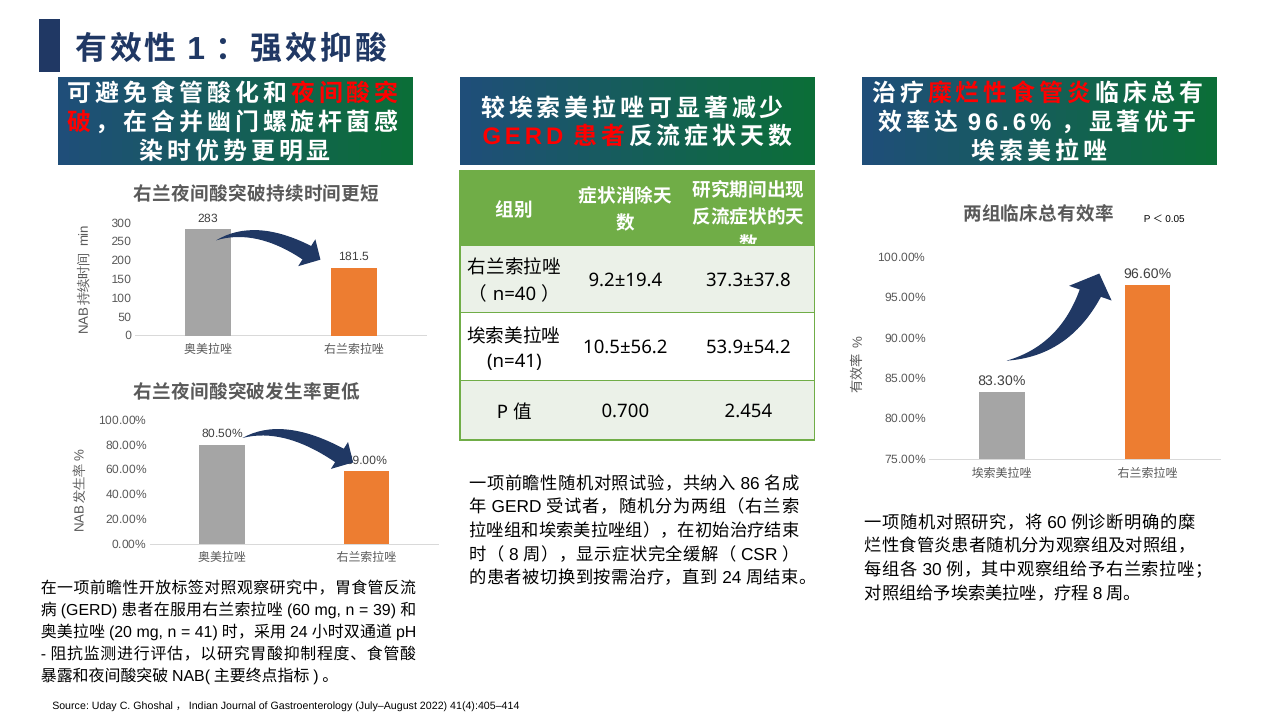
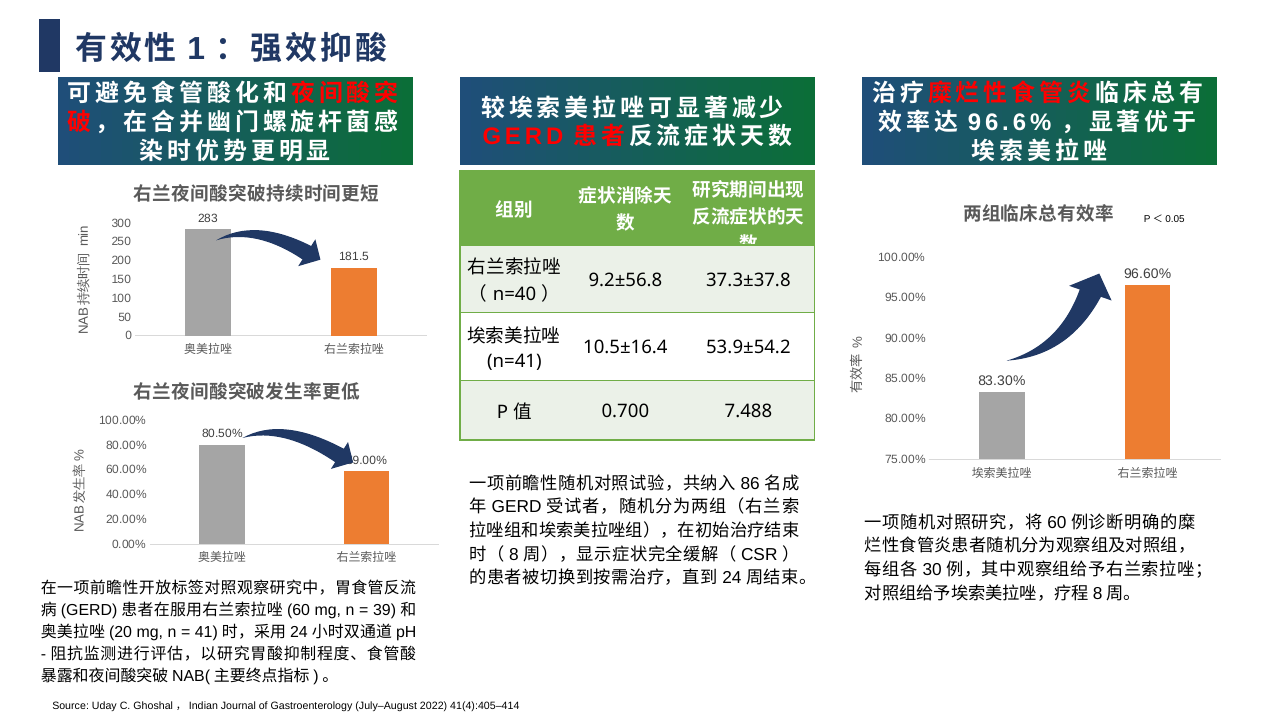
9.2±19.4: 9.2±19.4 -> 9.2±56.8 (625, 280)
10.5±56.2: 10.5±56.2 -> 10.5±16.4 (625, 348)
2.454: 2.454 -> 7.488 (748, 411)
